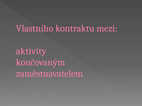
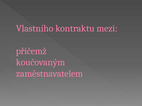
aktivity: aktivity -> přičemž (31, 51)
